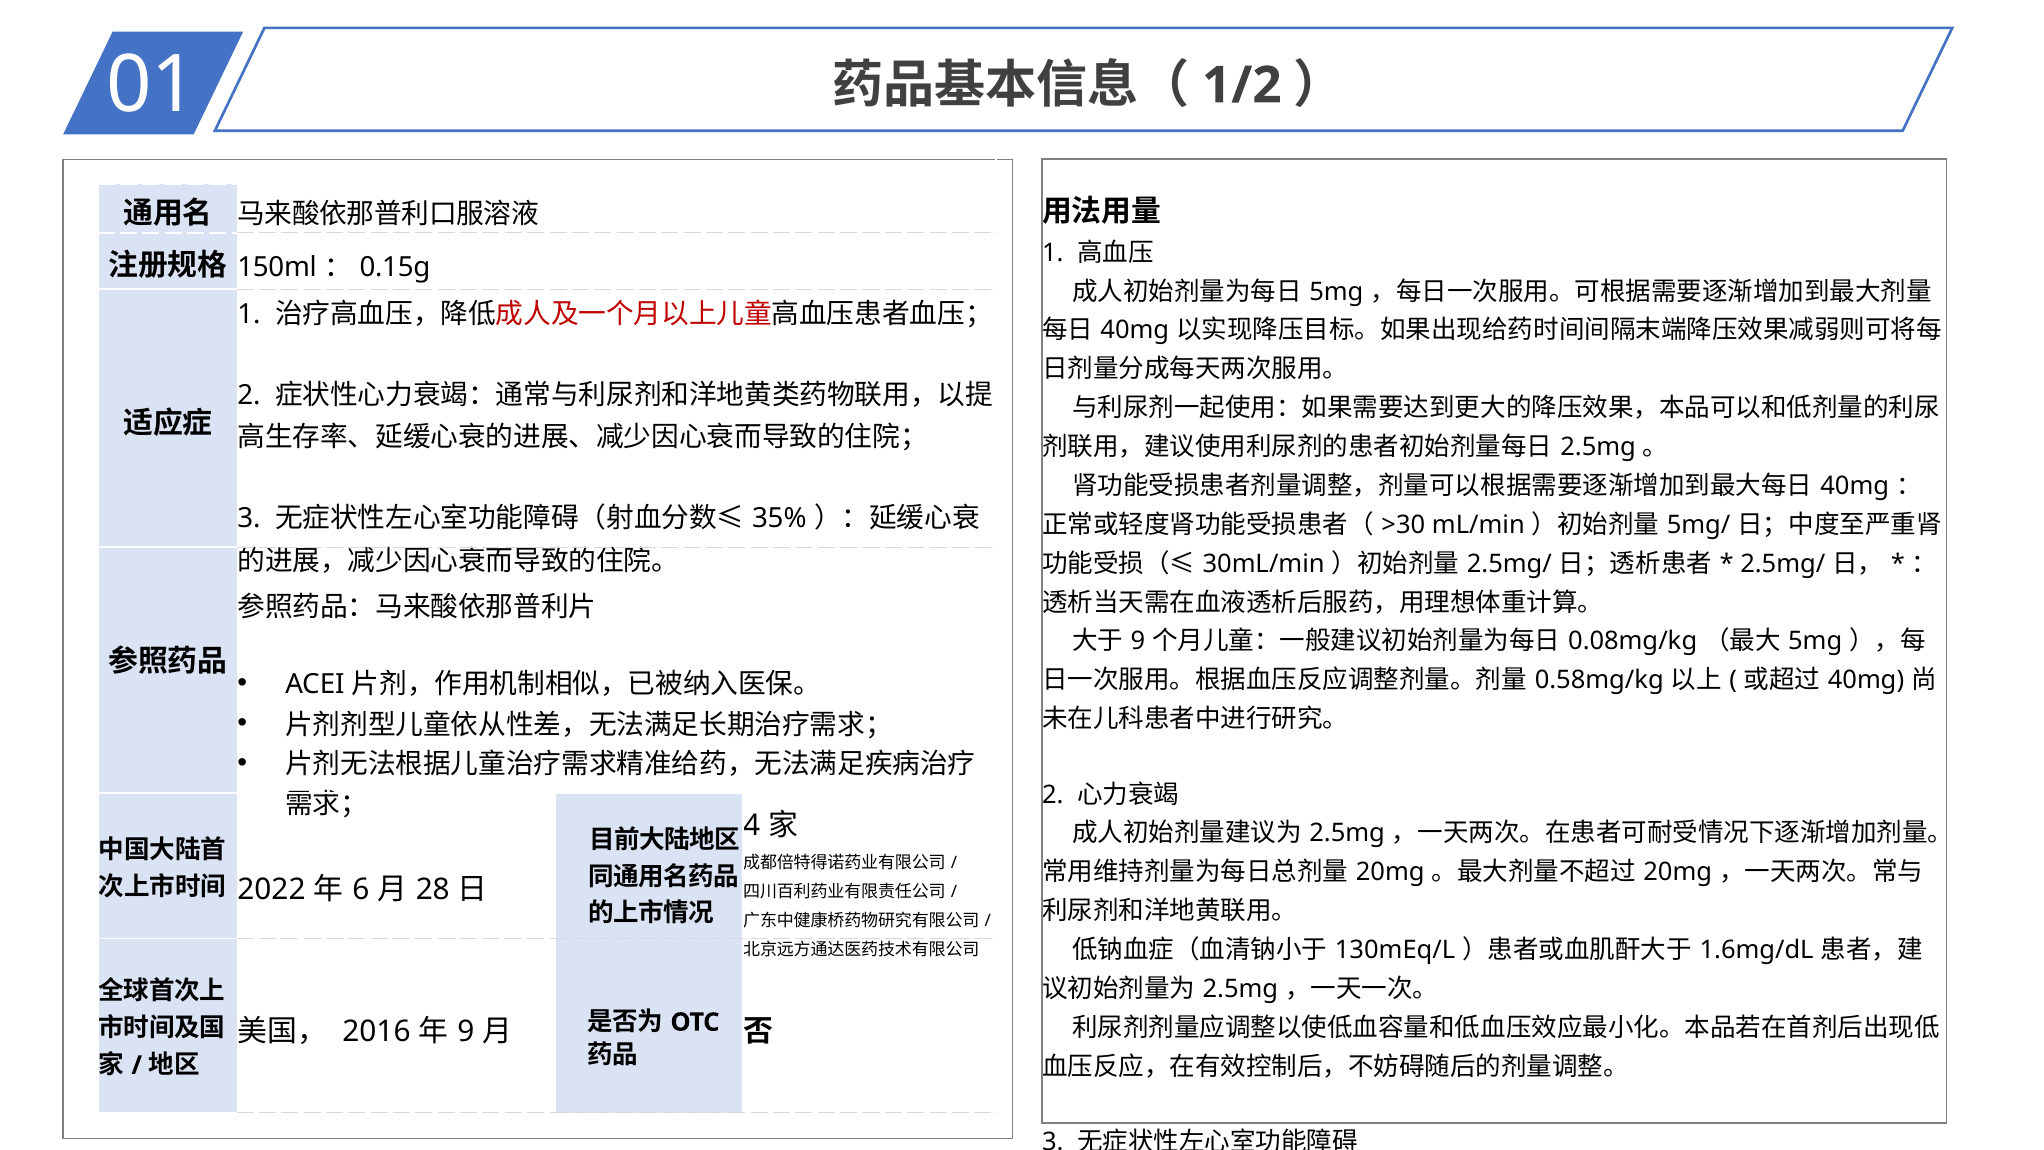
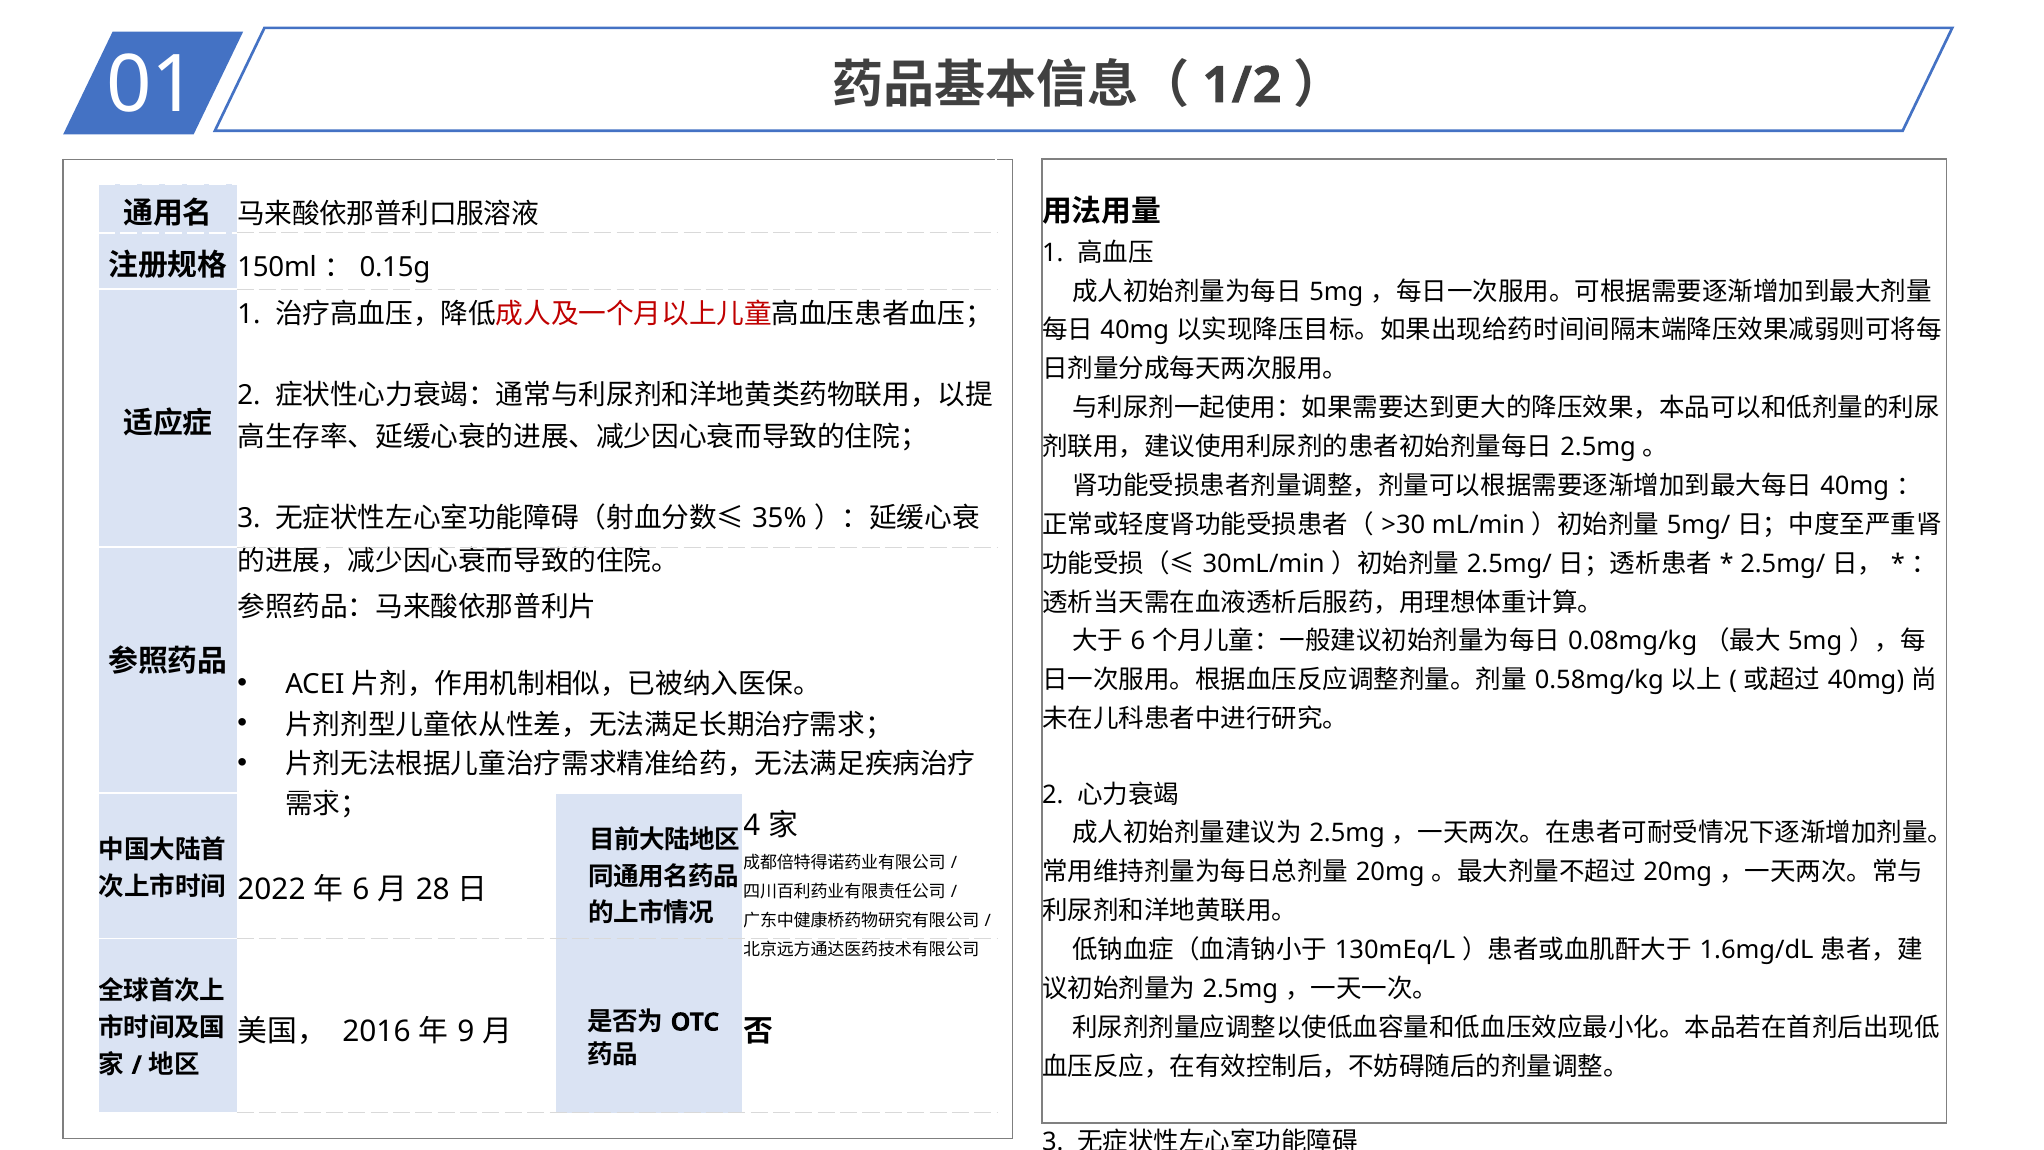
9: 9 -> 6 (1138, 641)
